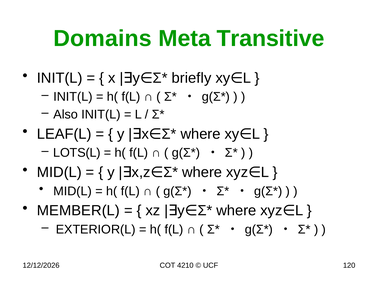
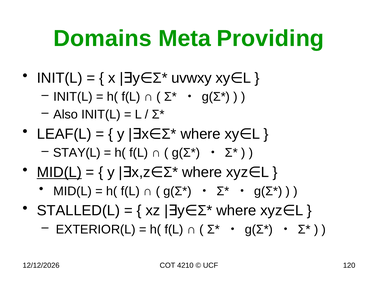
Transitive: Transitive -> Providing (270, 38)
briefly: briefly -> uvwxy (192, 78)
LOTS(L: LOTS(L -> STAY(L (77, 153)
MID(L underline: none -> present (59, 172)
MEMBER(L: MEMBER(L -> STALLED(L (78, 210)
